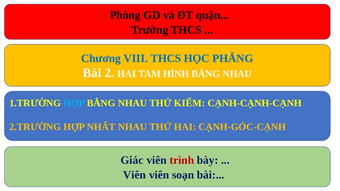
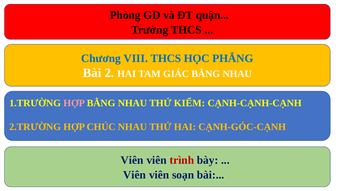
HÌNH: HÌNH -> GIÁC (176, 74)
HỢP colour: light blue -> pink (74, 103)
NHẤT: NHẤT -> CHÚC (101, 127)
Giác: Giác -> Viên (132, 160)
